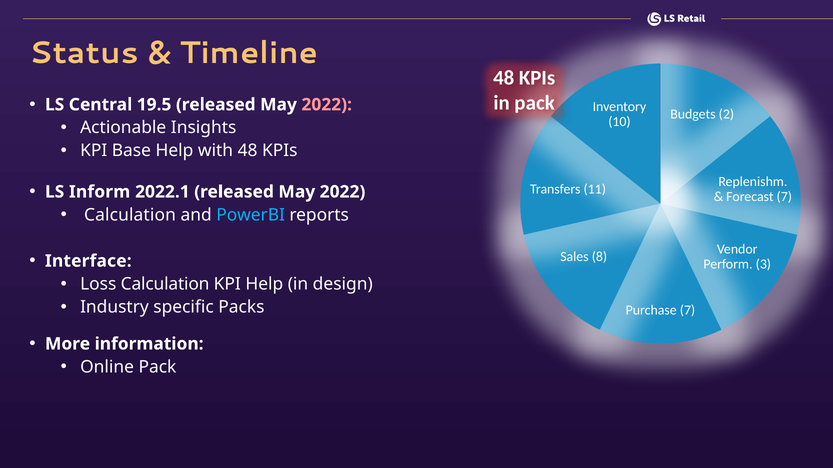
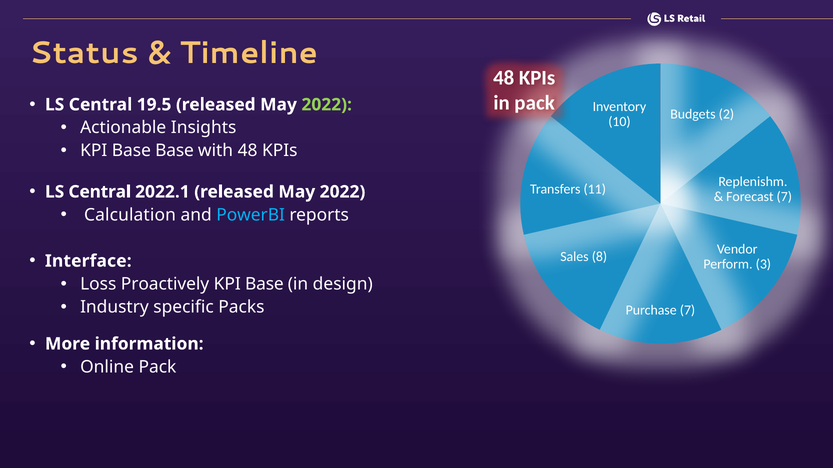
2022 colour: pink -> light green (327, 105)
Base Help: Help -> Base (175, 151)
Inform: Inform -> Central (100, 192)
Loss Calculation: Calculation -> Proactively (165, 284)
Help: Help -> Base (264, 284)
